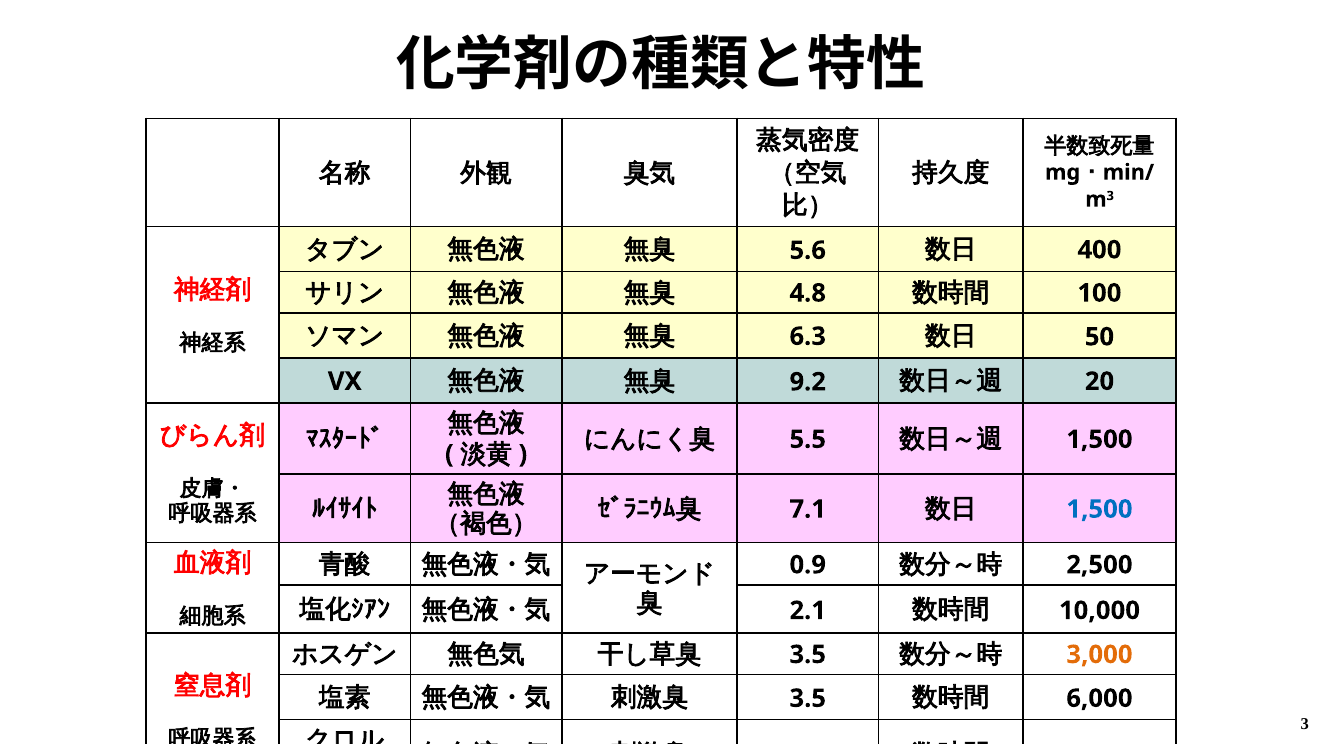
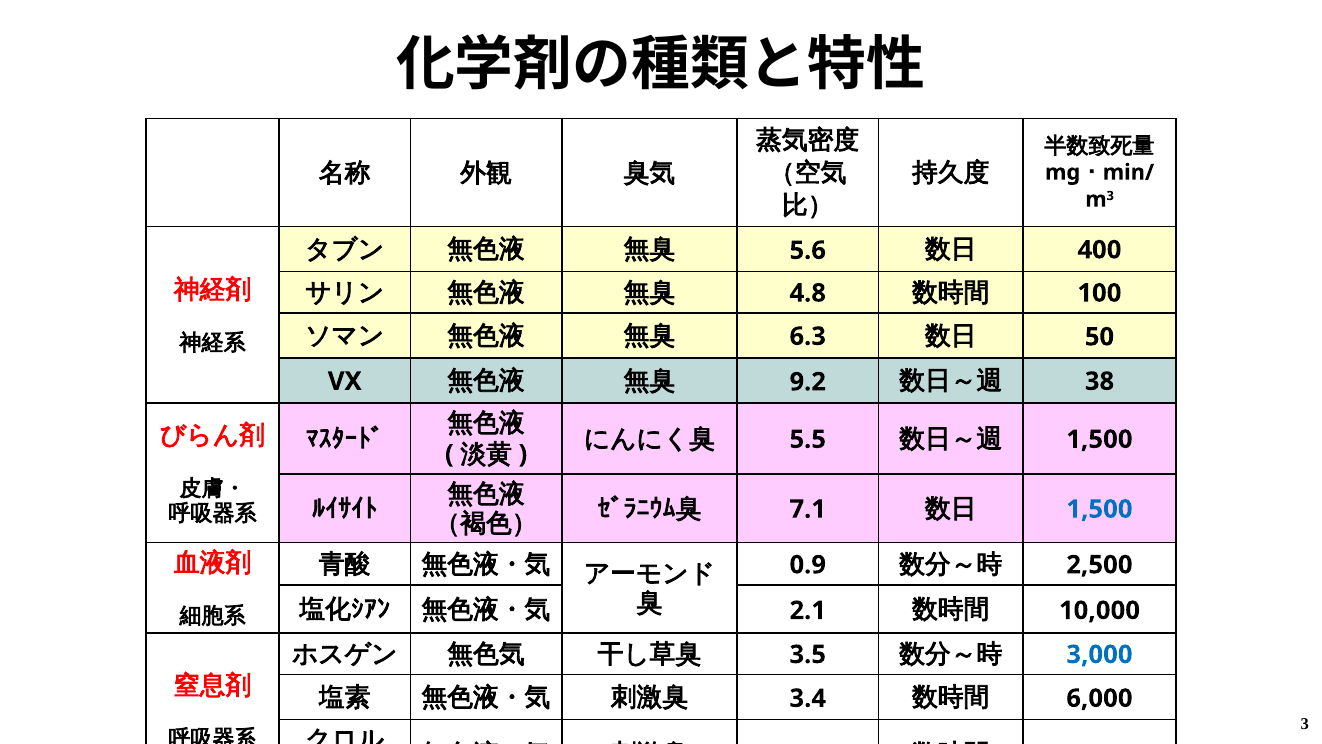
20: 20 -> 38 (1100, 381)
3,000 colour: orange -> blue (1099, 654)
3.5: 3.5 -> 3.4 (808, 698)
